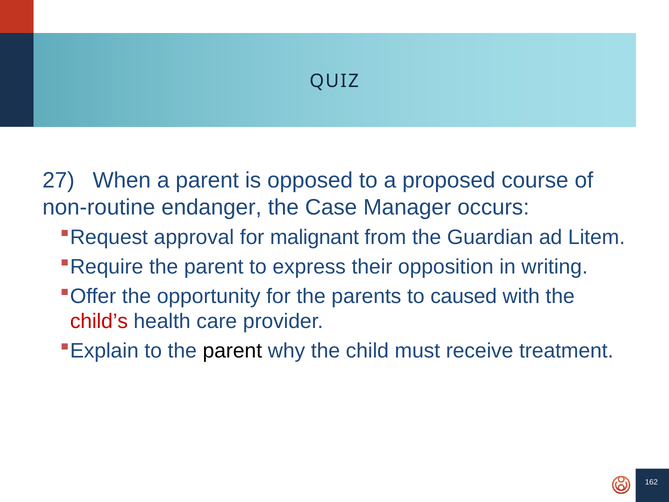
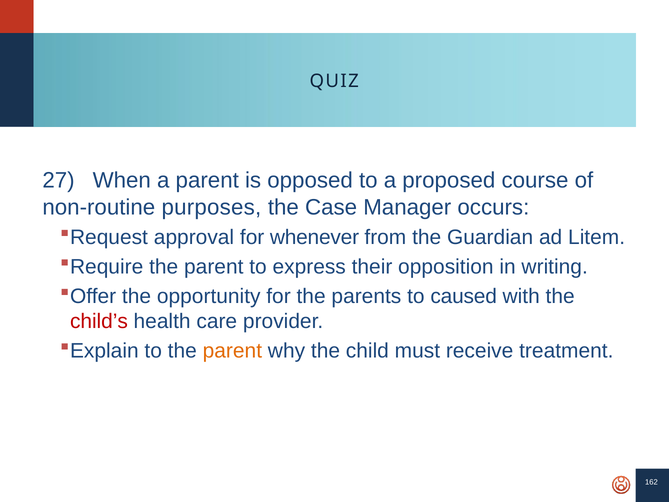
endanger: endanger -> purposes (211, 207)
malignant: malignant -> whenever (314, 237)
parent colour: black -> orange (232, 351)
